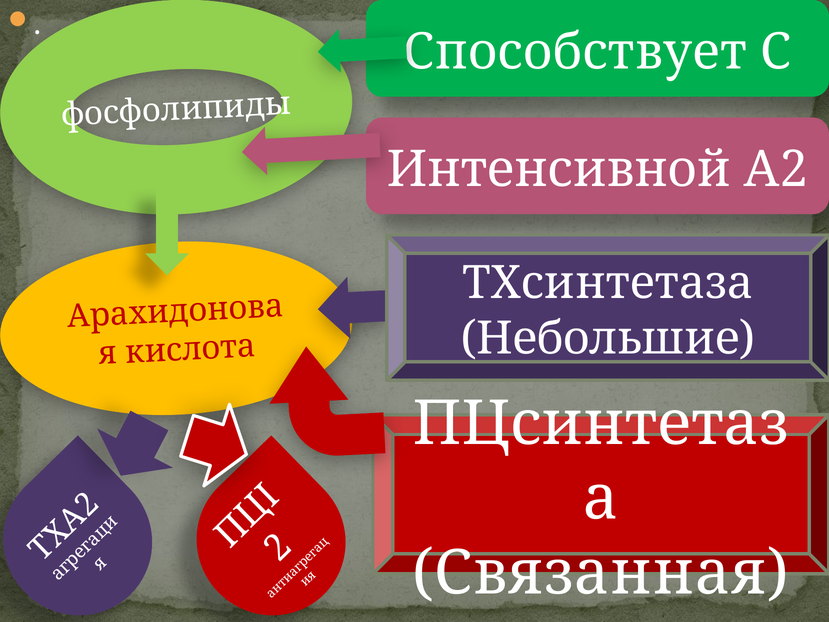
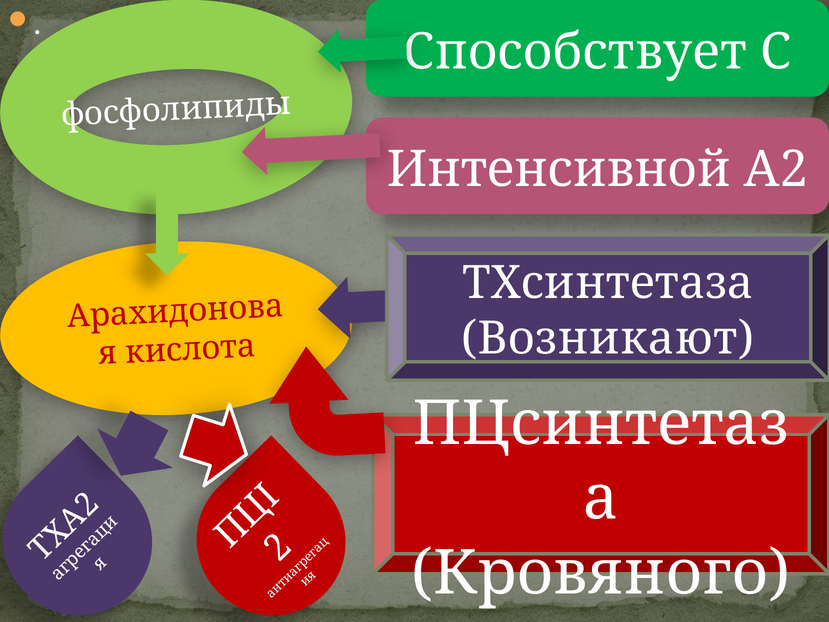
Небольшие: Небольшие -> Возникают (608, 338)
Связанная: Связанная -> Кровяного (601, 573)
